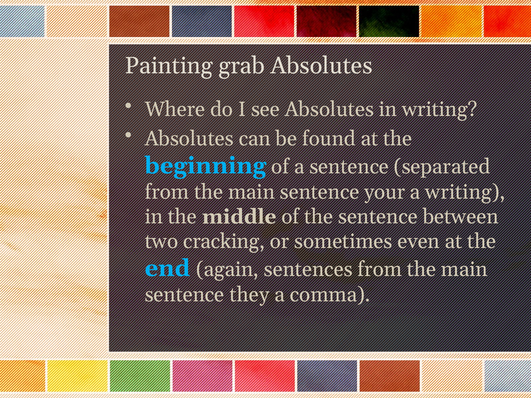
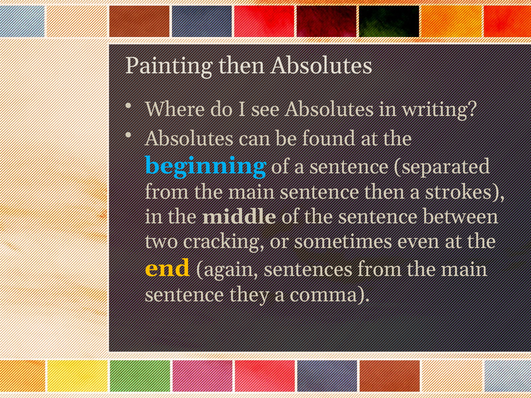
Painting grab: grab -> then (242, 66)
sentence your: your -> then (385, 192)
a writing: writing -> strokes (465, 192)
end colour: light blue -> yellow (167, 268)
